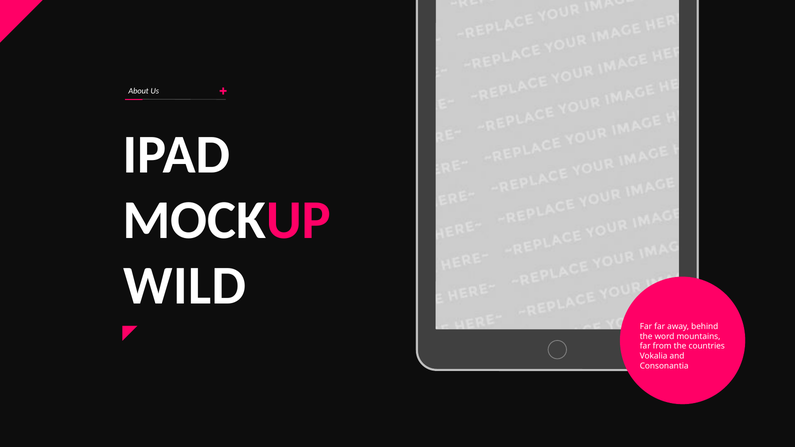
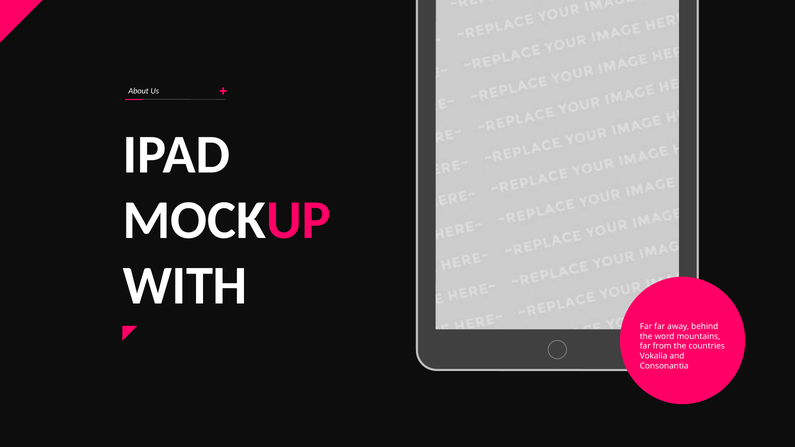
WILD: WILD -> WITH (185, 286)
